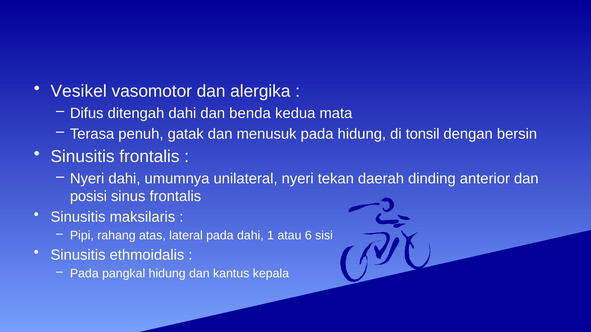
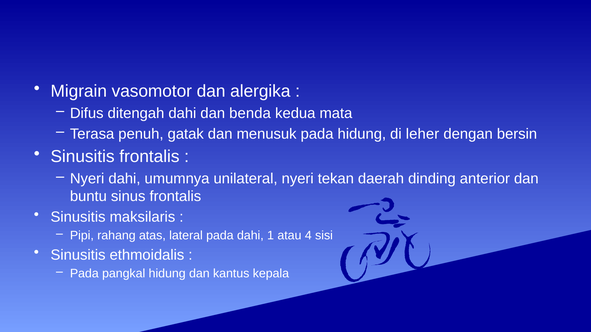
Vesikel: Vesikel -> Migrain (79, 91)
tonsil: tonsil -> leher (422, 134)
posisi: posisi -> buntu (88, 197)
6: 6 -> 4 (308, 236)
